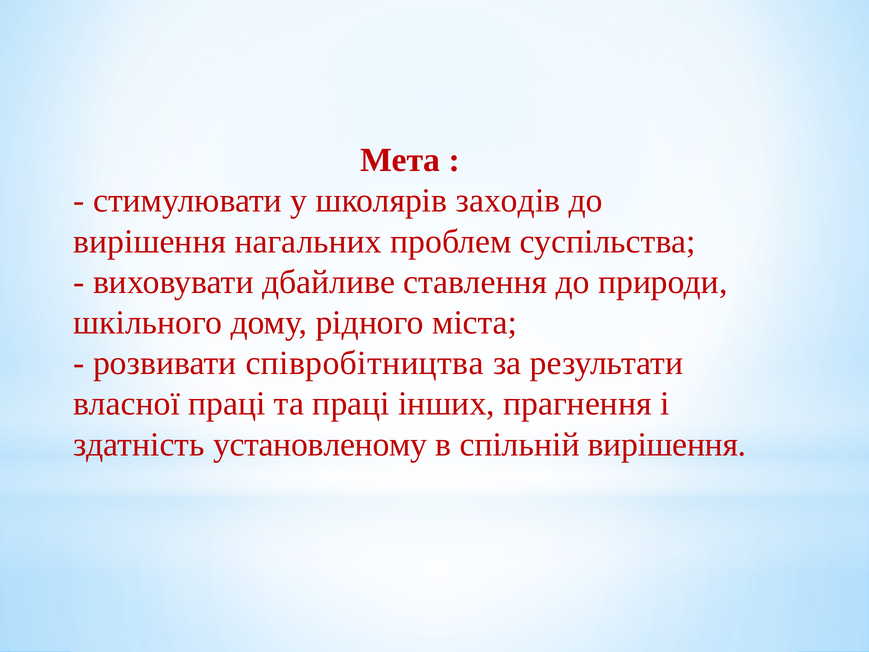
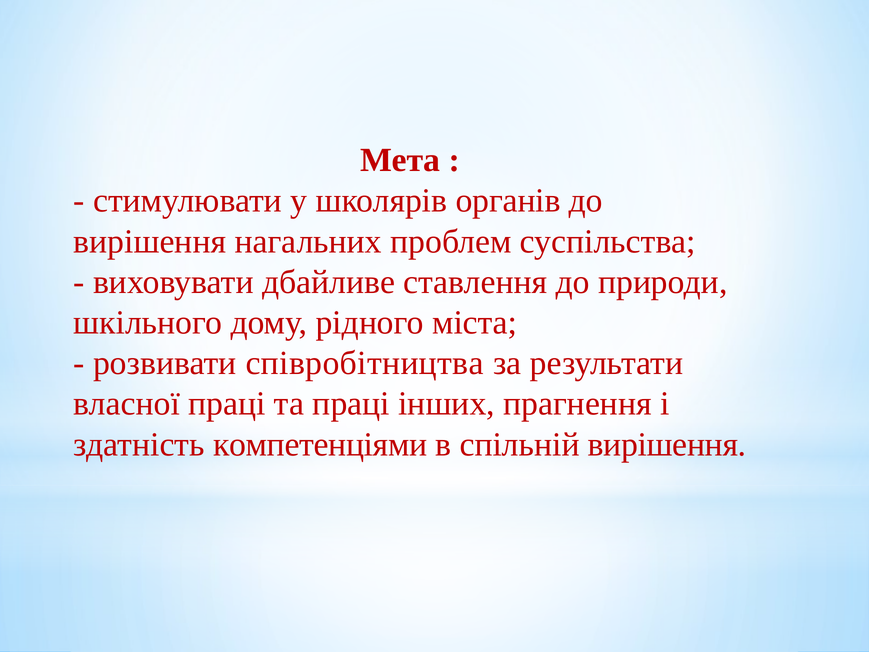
заходів: заходів -> органів (508, 201)
установленому: установленому -> компетенціями (320, 444)
